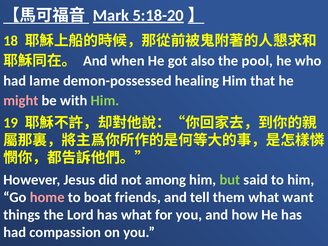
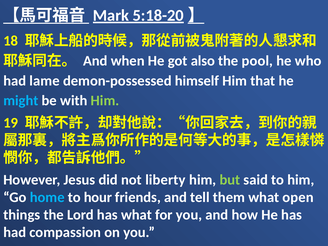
healing: healing -> himself (197, 81)
might colour: pink -> light blue (21, 101)
among: among -> liberty (165, 180)
home colour: pink -> light blue (47, 197)
boat: boat -> hour (98, 197)
want: want -> open (298, 197)
